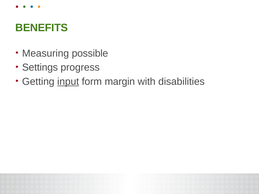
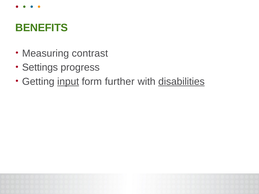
possible: possible -> contrast (90, 53)
margin: margin -> further (120, 82)
disabilities underline: none -> present (181, 82)
